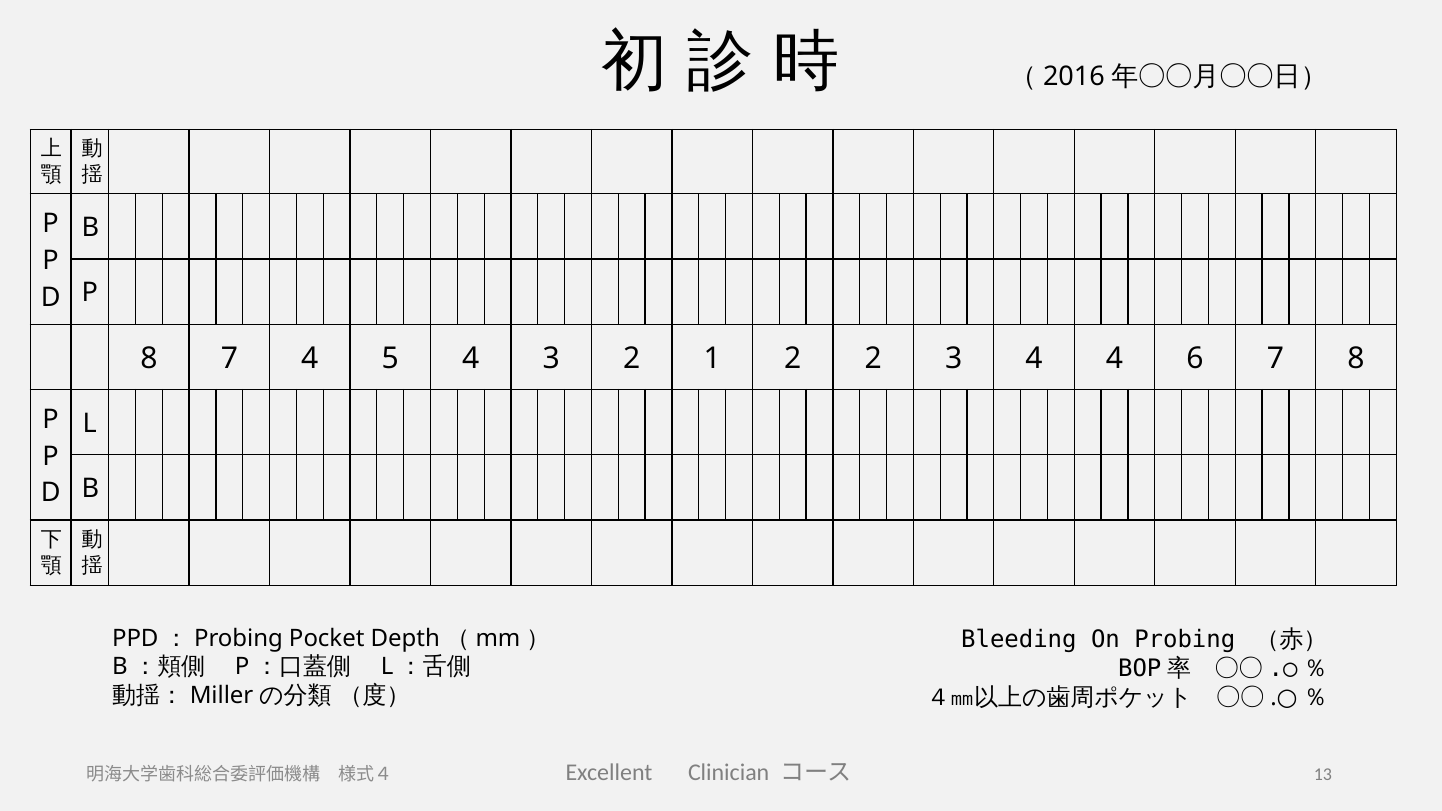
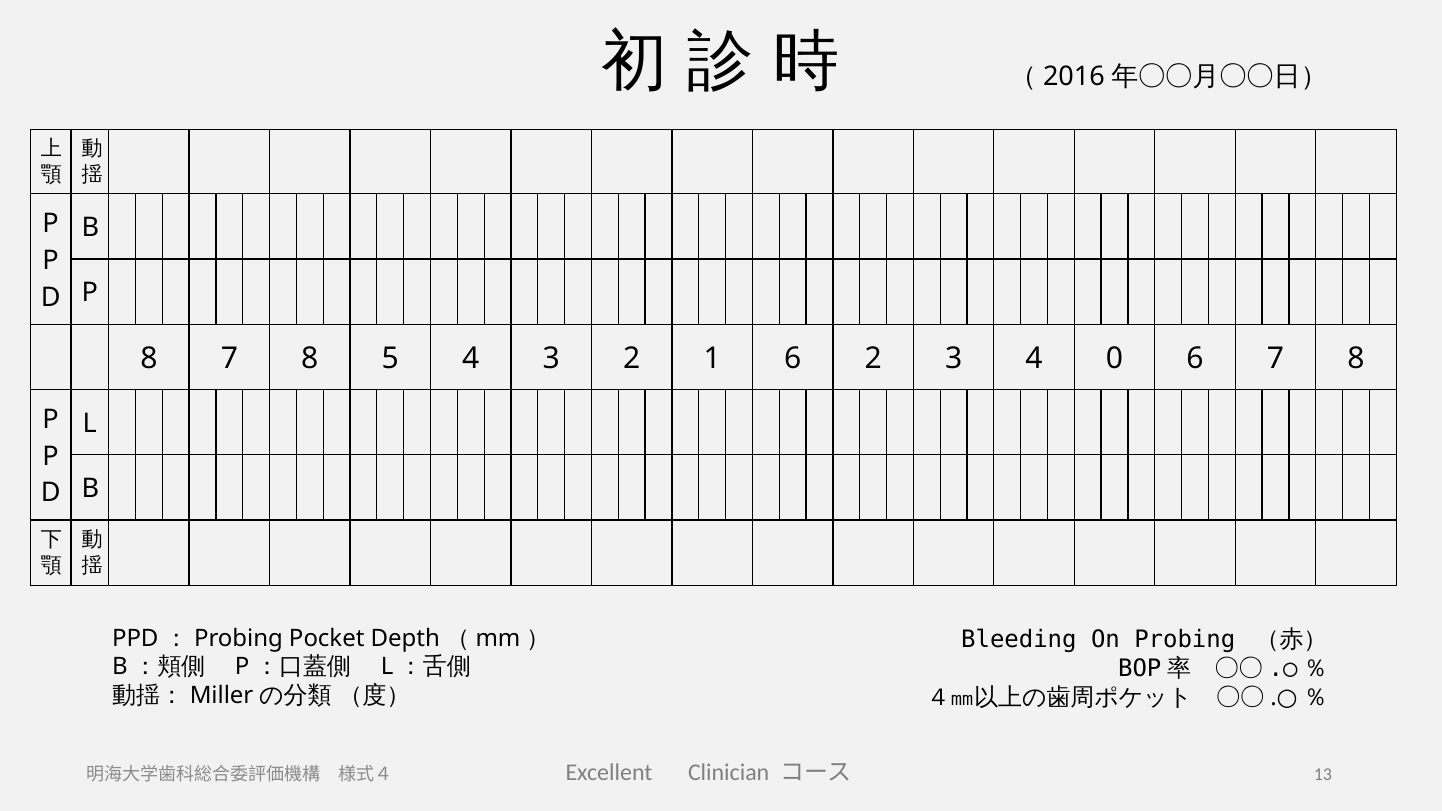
8 7 4: 4 -> 8 (310, 359)
1 2: 2 -> 6 (793, 359)
4 4: 4 -> 0 (1115, 359)
